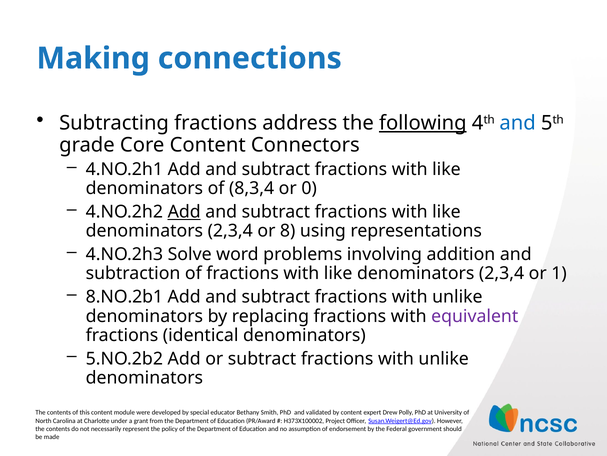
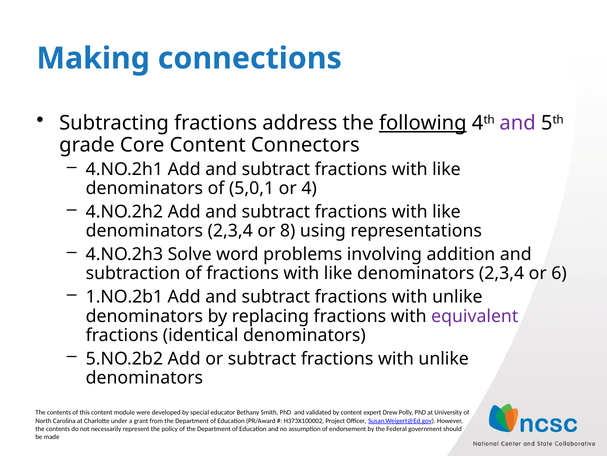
and colour: blue -> purple (518, 123)
8,3,4: 8,3,4 -> 5,0,1 (252, 188)
0: 0 -> 4 (309, 188)
Add underline: present -> none (184, 212)
1: 1 -> 6 (559, 273)
8.NO.2b1: 8.NO.2b1 -> 1.NO.2b1 (124, 297)
